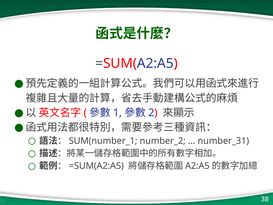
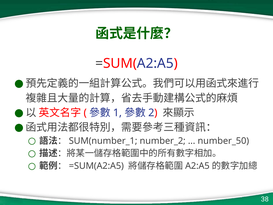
number_31: number_31 -> number_50 (223, 141)
